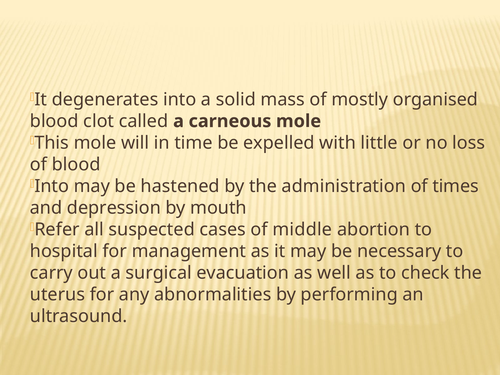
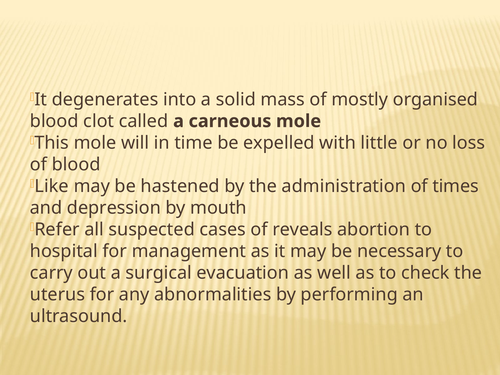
Into: Into -> Like (52, 186)
middle: middle -> reveals (302, 229)
